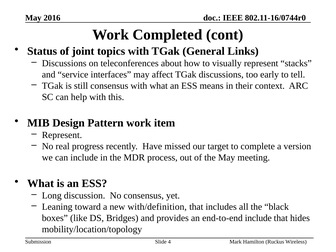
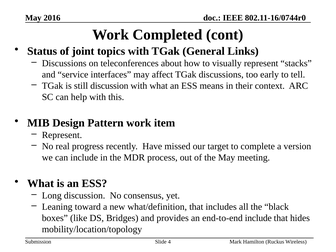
still consensus: consensus -> discussion (109, 86)
with/definition: with/definition -> what/definition (157, 207)
